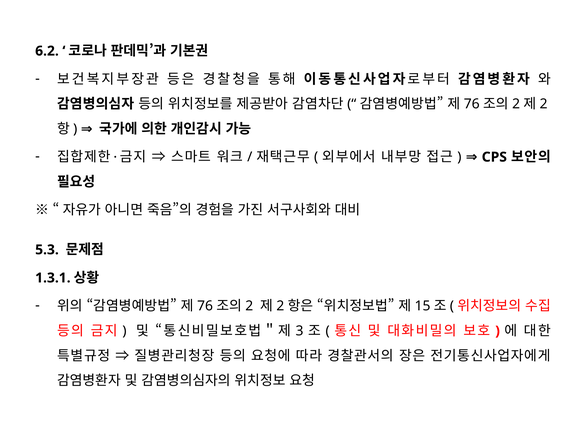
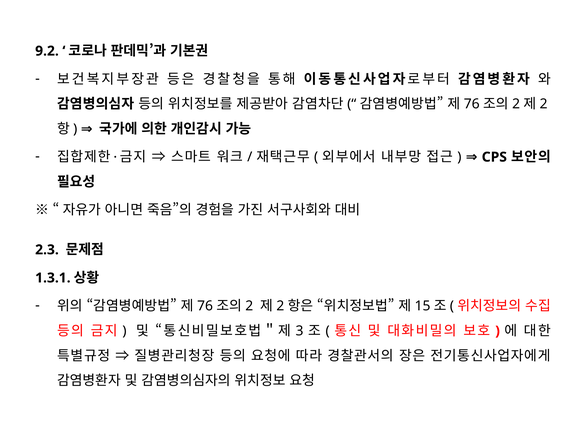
6.2: 6.2 -> 9.2 (47, 51)
5.3: 5.3 -> 2.3 (47, 250)
